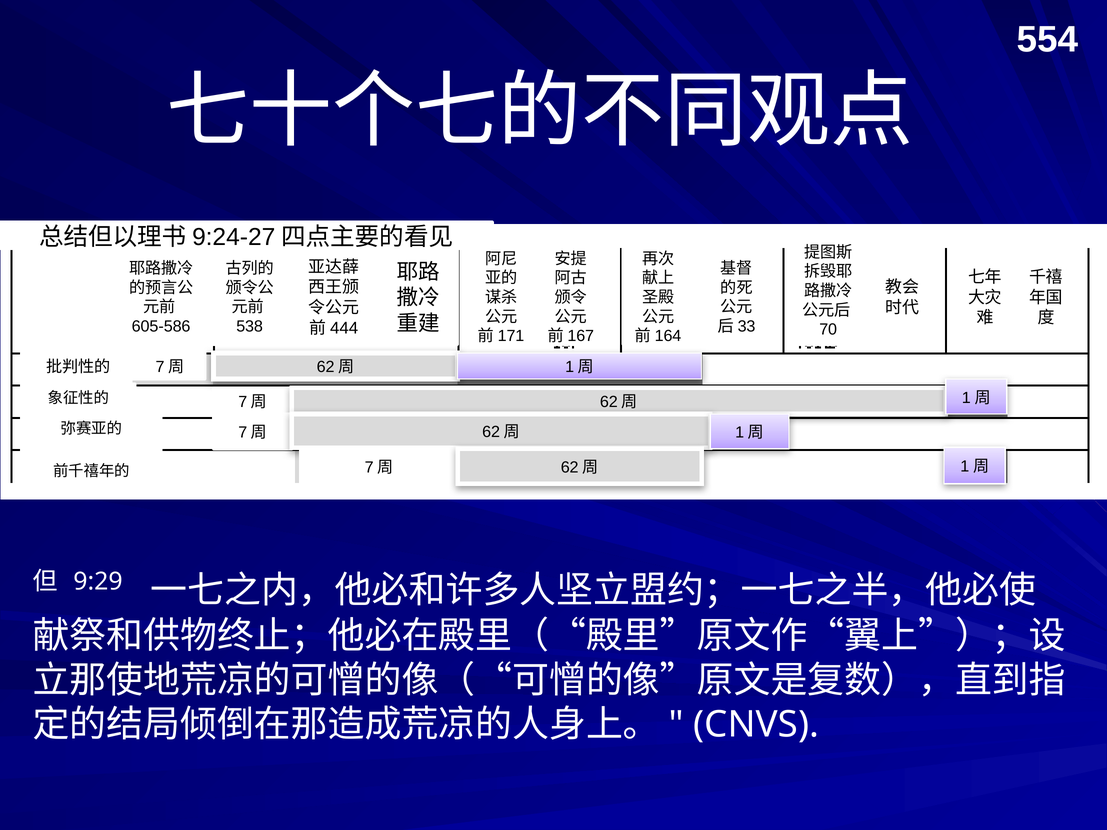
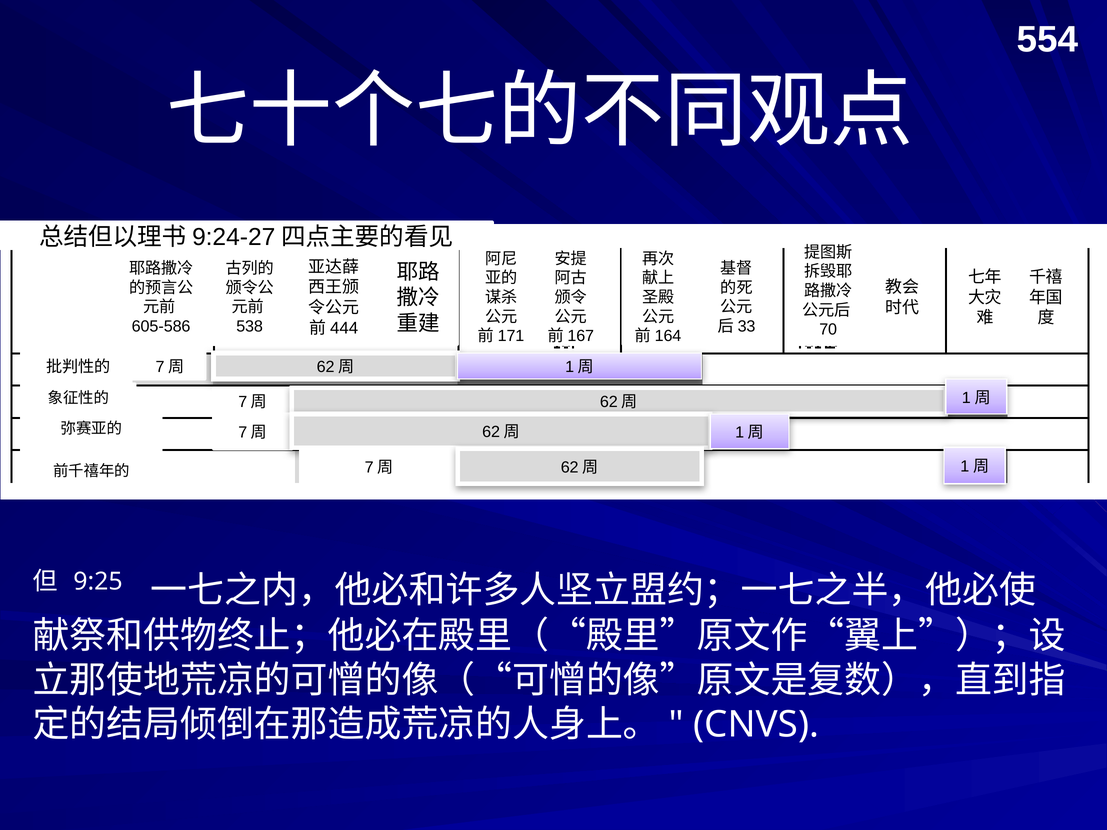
9:29: 9:29 -> 9:25 (98, 582)
